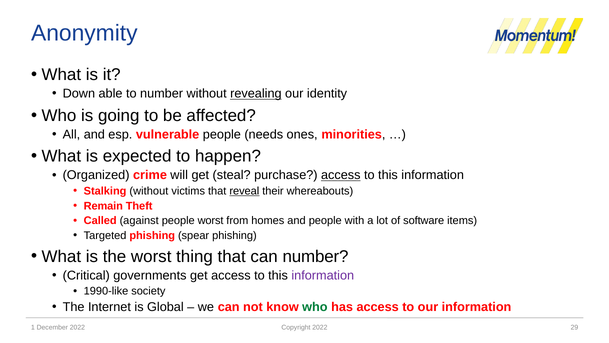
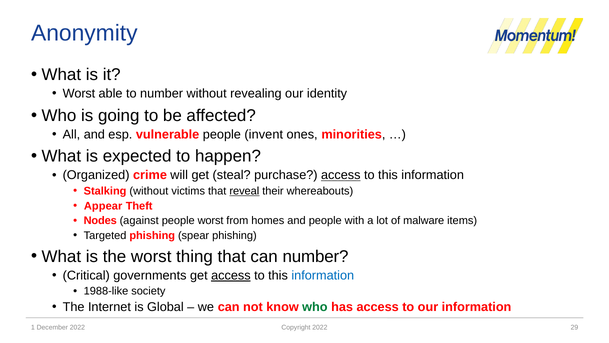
Down: Down -> Worst (79, 94)
revealing underline: present -> none (256, 94)
needs: needs -> invent (264, 134)
Remain: Remain -> Appear (103, 206)
Called: Called -> Nodes (100, 220)
software: software -> malware (424, 220)
access underline: none -> present (231, 275)
information colour: purple -> blue (323, 275)
1990-like: 1990-like -> 1988-like (106, 291)
